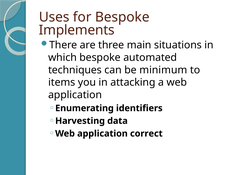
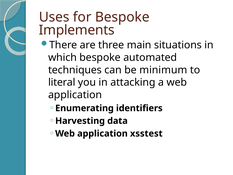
items: items -> literal (62, 82)
correct: correct -> xsstest (146, 133)
